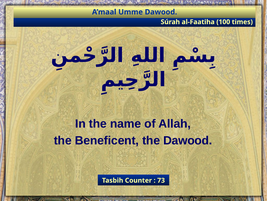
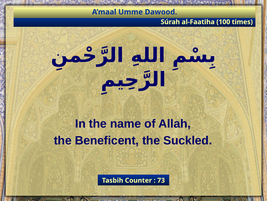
the Dawood: Dawood -> Suckled (188, 140)
